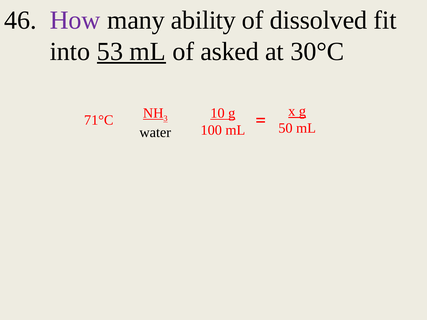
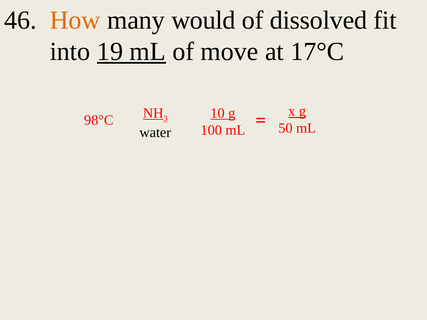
How colour: purple -> orange (75, 20)
ability: ability -> would (203, 20)
53: 53 -> 19 (110, 51)
asked: asked -> move (230, 51)
30°C: 30°C -> 17°C (317, 51)
71°C: 71°C -> 98°C (99, 120)
